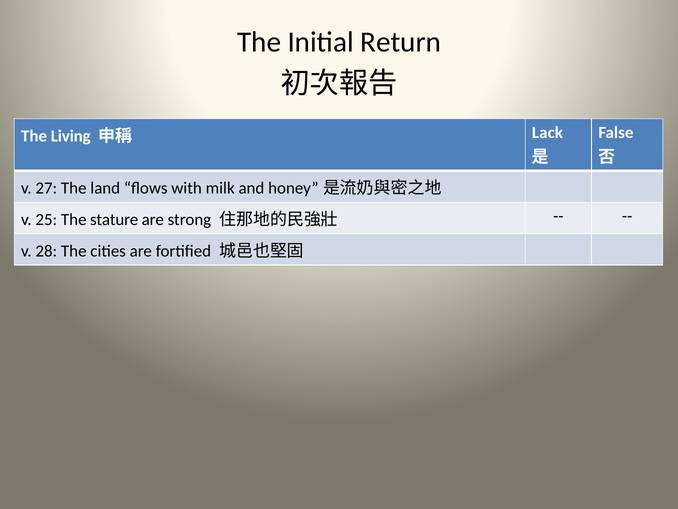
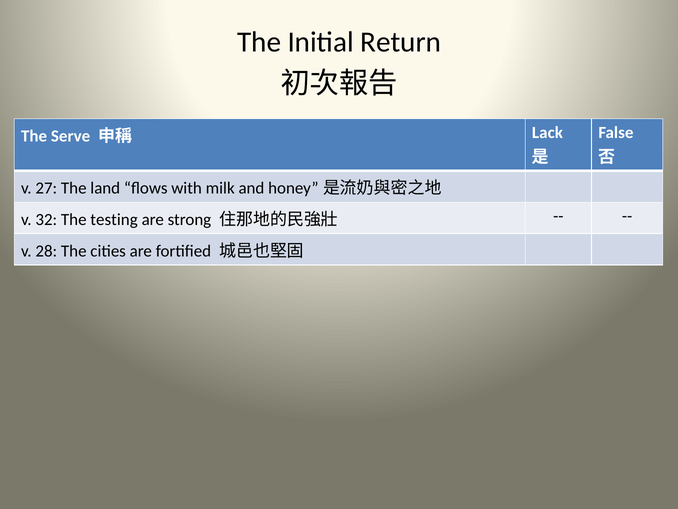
Living: Living -> Serve (71, 136)
25: 25 -> 32 (46, 219)
stature: stature -> testing (114, 219)
